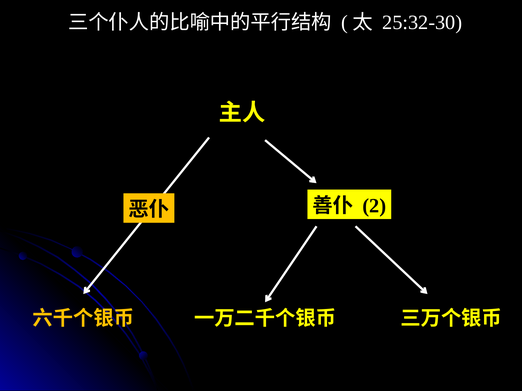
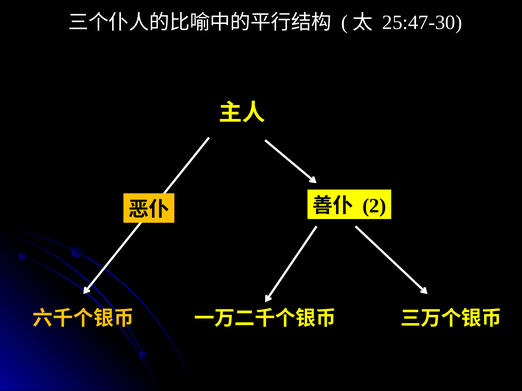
25:32-30: 25:32-30 -> 25:47-30 (422, 23)
